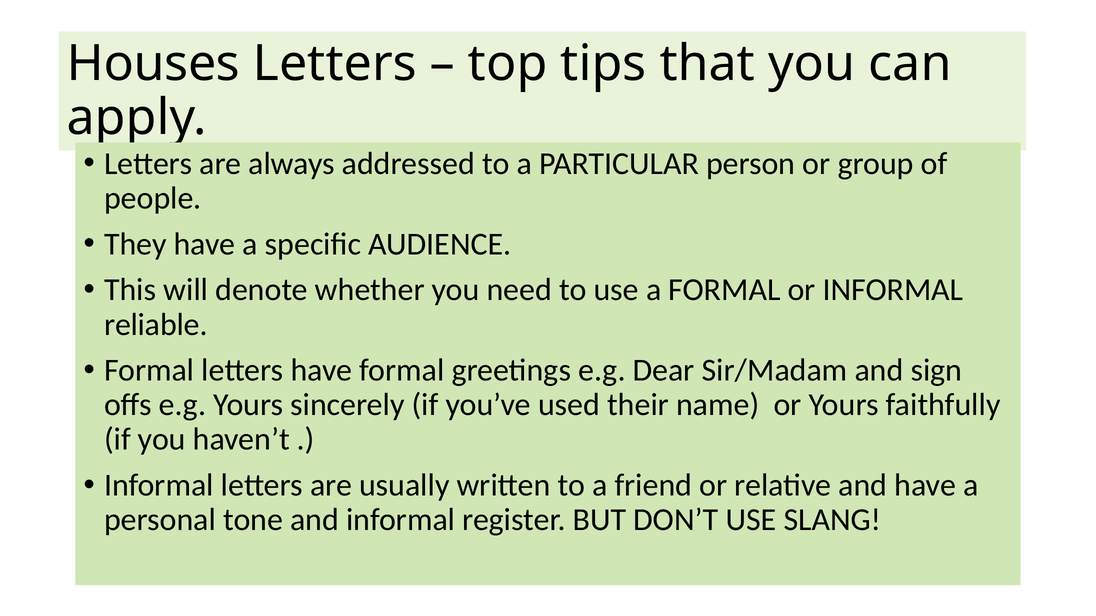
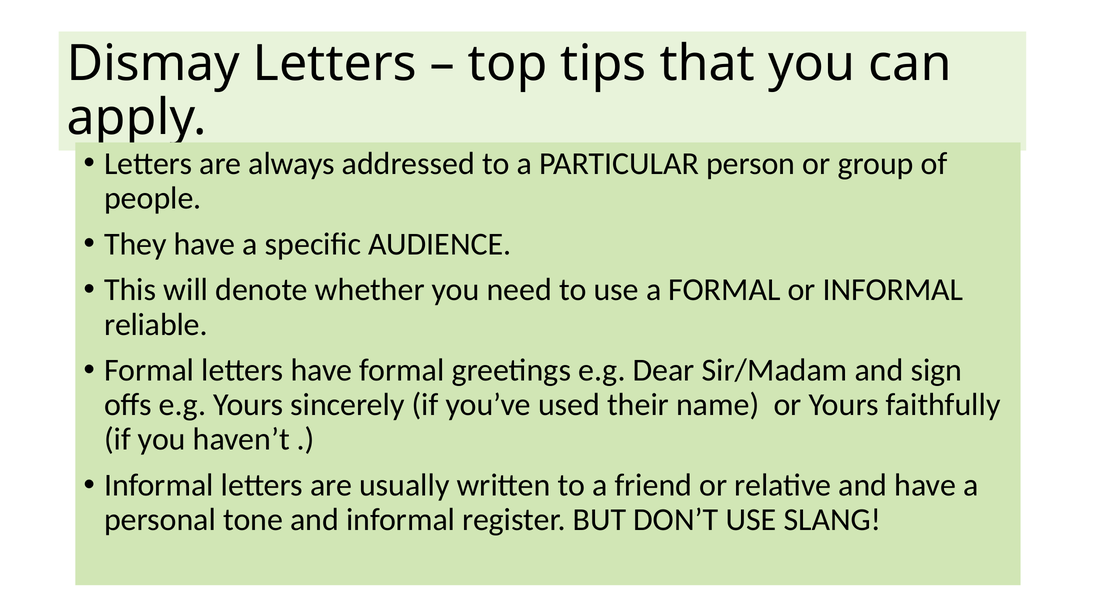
Houses: Houses -> Dismay (153, 64)
